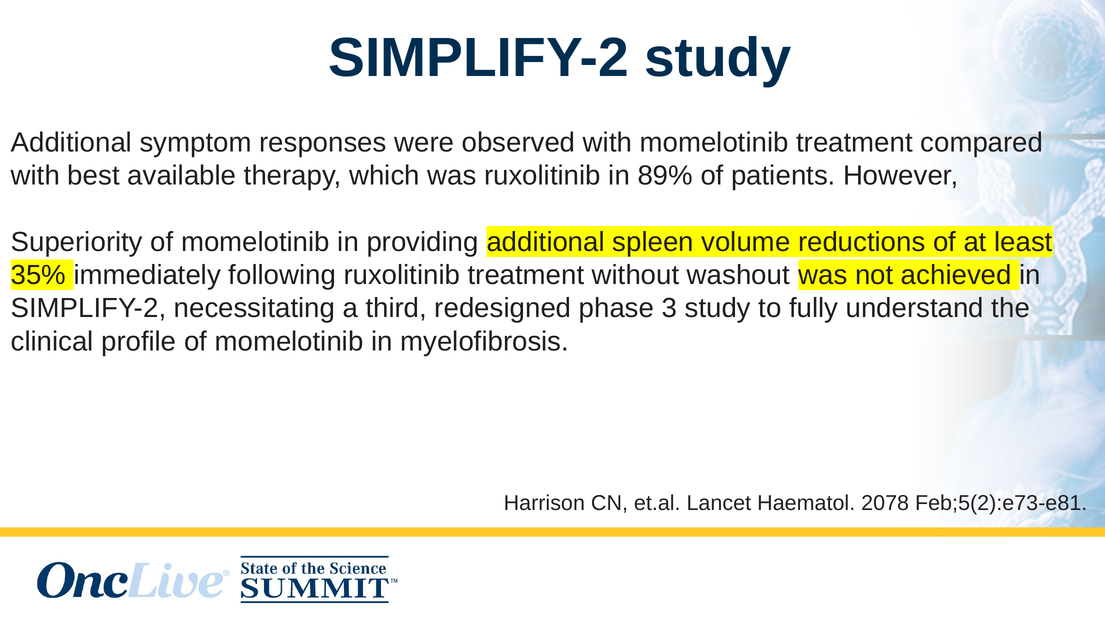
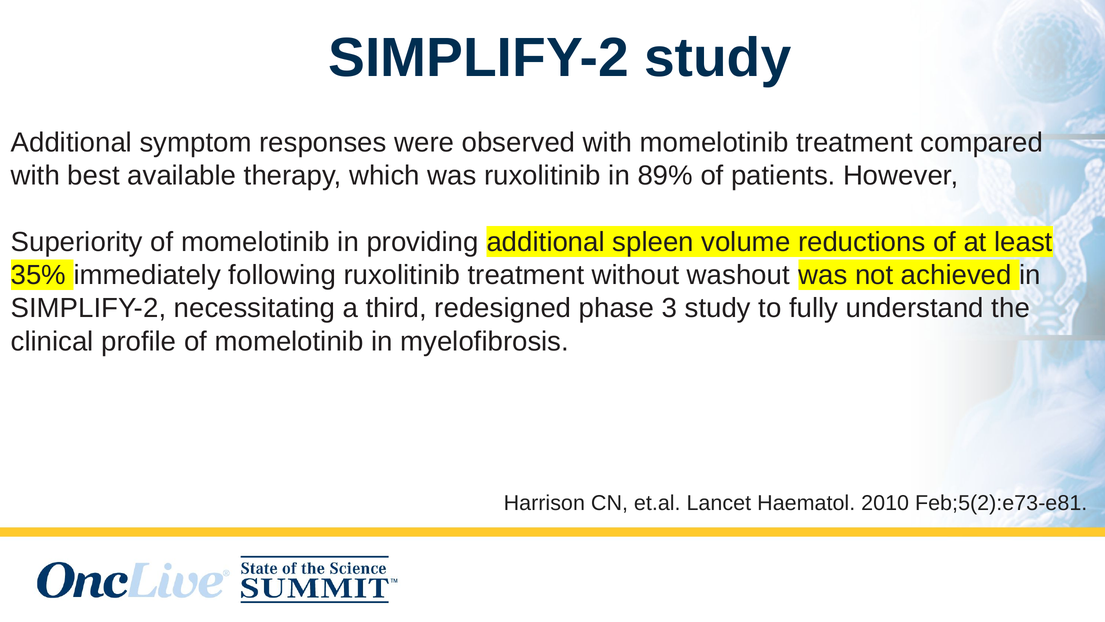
2078: 2078 -> 2010 (885, 503)
